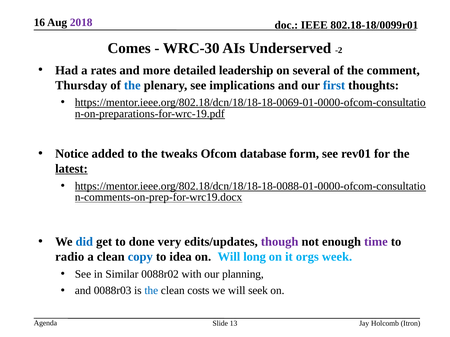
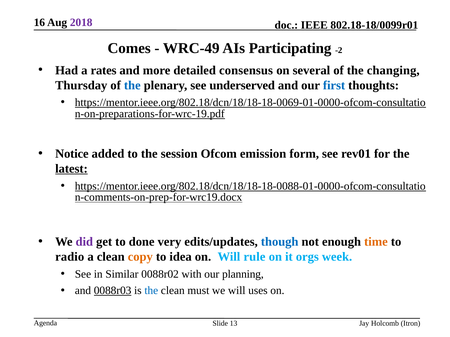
WRC-30: WRC-30 -> WRC-49 (191, 48)
Underserved: Underserved -> Participating (290, 48)
leadership: leadership -> consensus (246, 70)
comment: comment -> changing (393, 70)
implications: implications -> underserved (242, 85)
tweaks: tweaks -> session (179, 154)
database: database -> emission (263, 154)
did colour: blue -> purple (84, 242)
though colour: purple -> blue (280, 242)
time colour: purple -> orange (376, 242)
copy colour: blue -> orange (140, 257)
long: long -> rule (254, 257)
0088r03 underline: none -> present (113, 291)
costs: costs -> must (198, 291)
seek: seek -> uses (258, 291)
